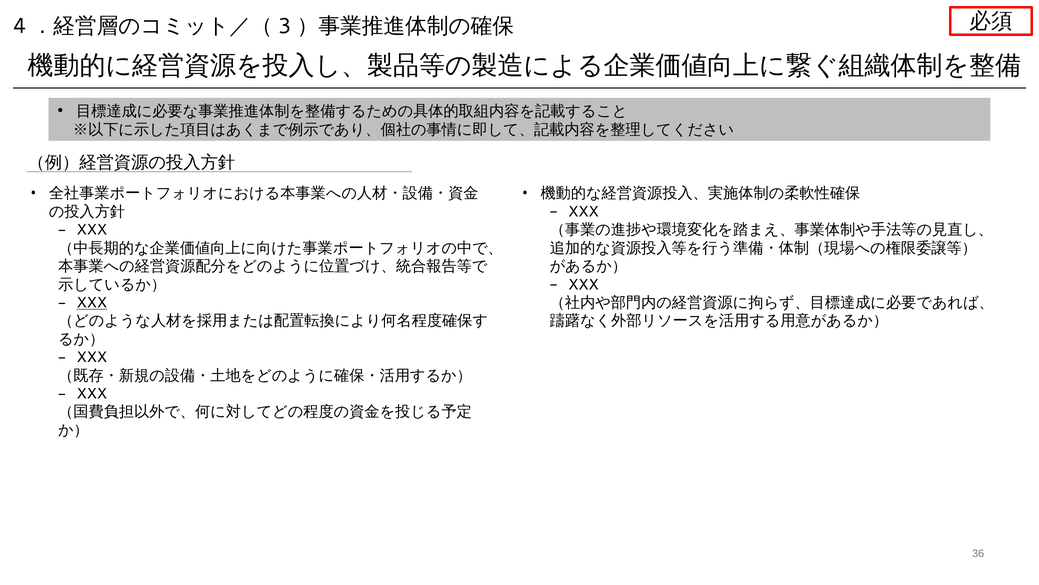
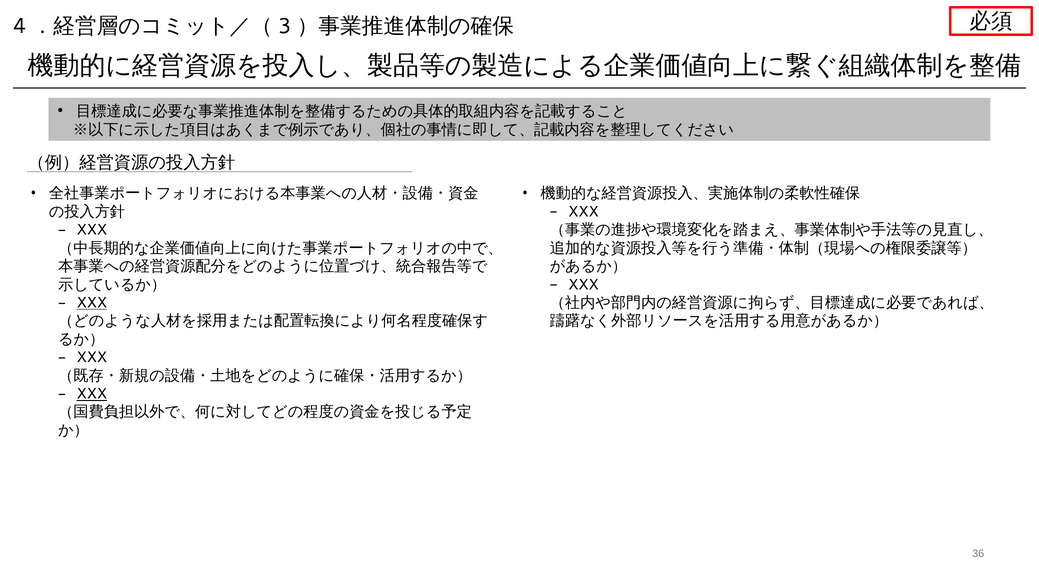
XXX underline: none -> present (92, 393)
